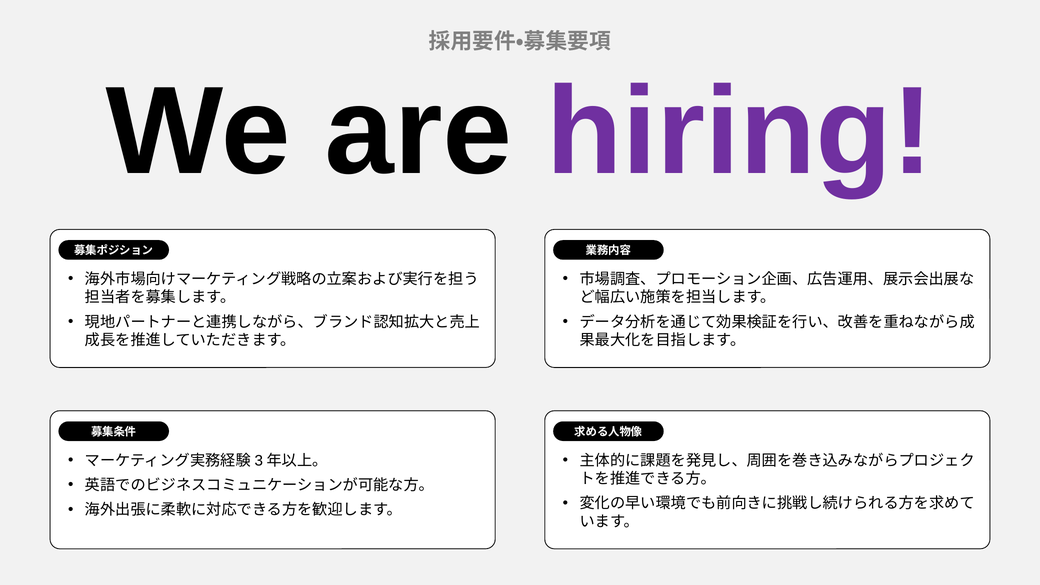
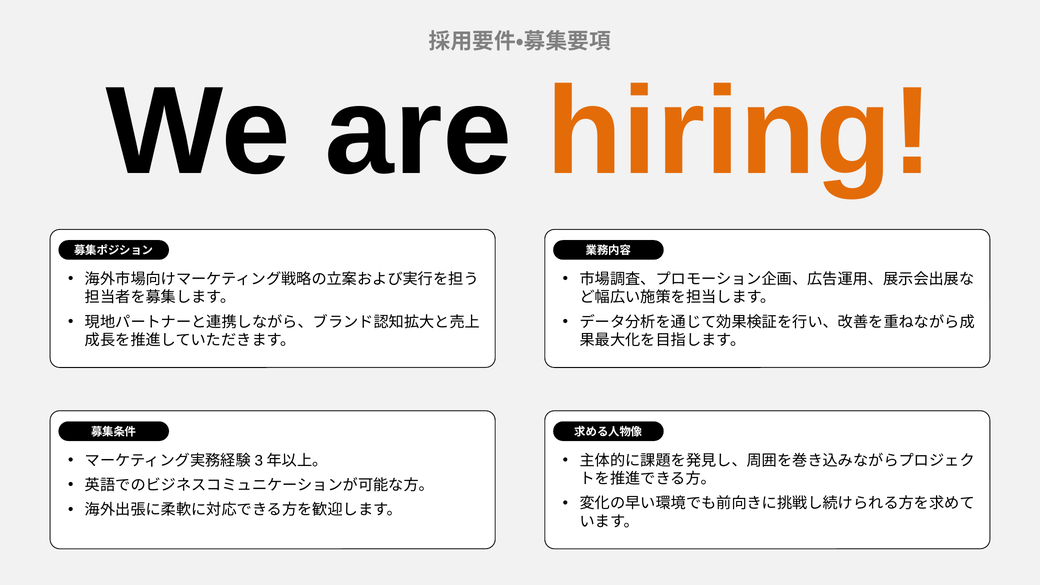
hiring colour: purple -> orange (740, 132)
